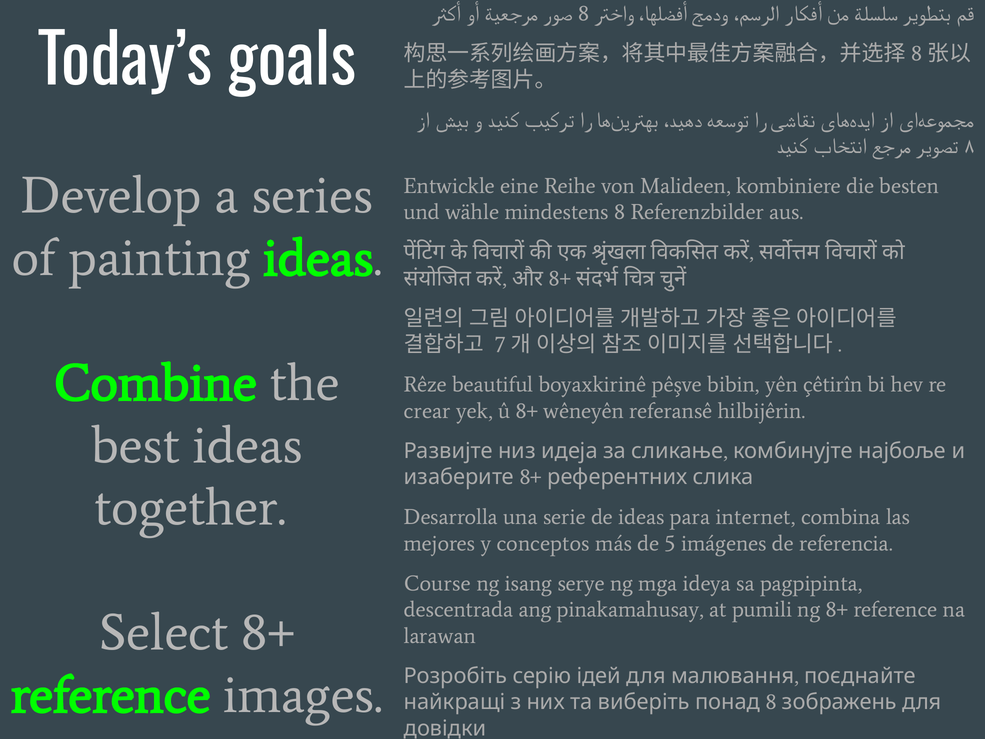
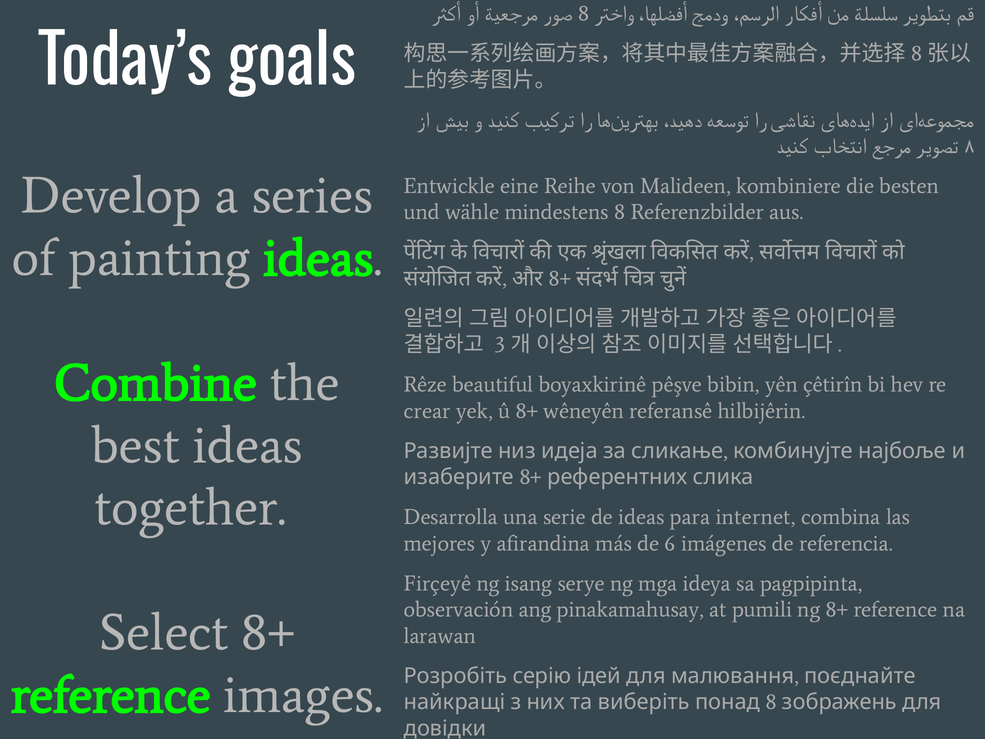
7: 7 -> 3 (500, 345)
conceptos: conceptos -> afirandina (543, 543)
5: 5 -> 6 (670, 543)
Course: Course -> Firçeyê (437, 583)
descentrada: descentrada -> observación (459, 609)
